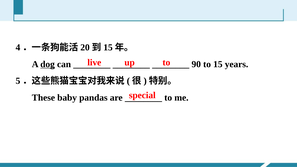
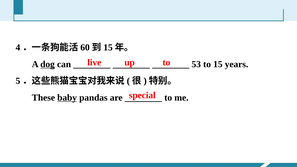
20: 20 -> 60 (85, 48)
90: 90 -> 53 (196, 64)
baby underline: none -> present (67, 98)
